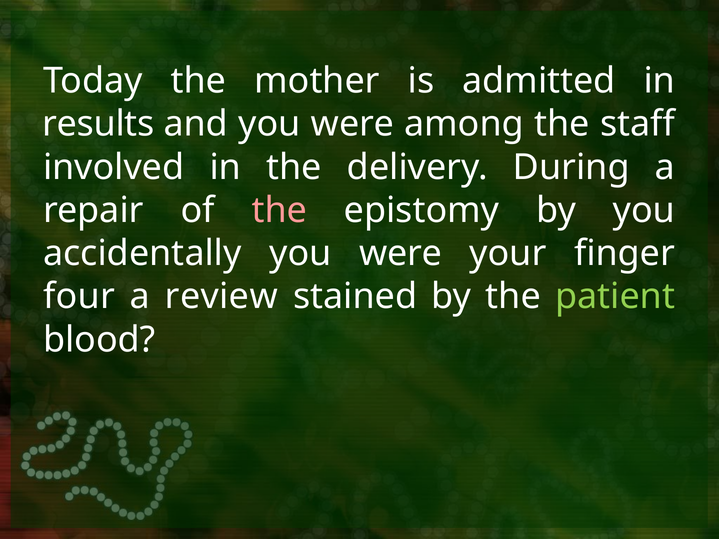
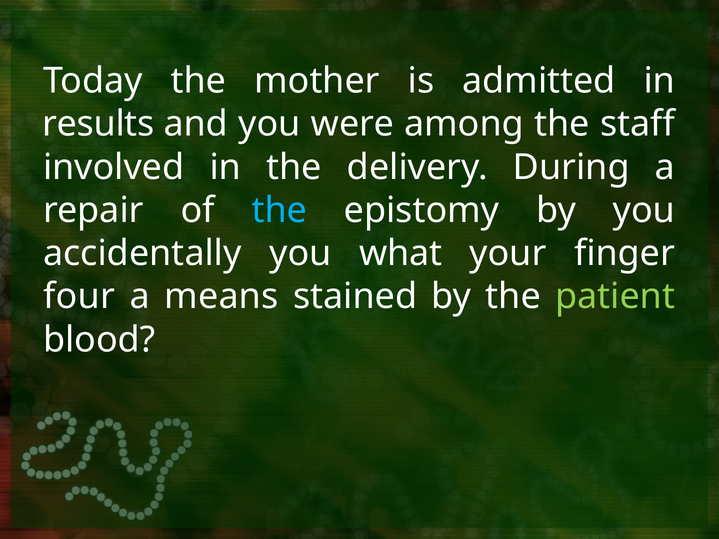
the colour: pink -> light blue (279, 210)
accidentally you were: were -> what (401, 254)
review: review -> means (221, 297)
